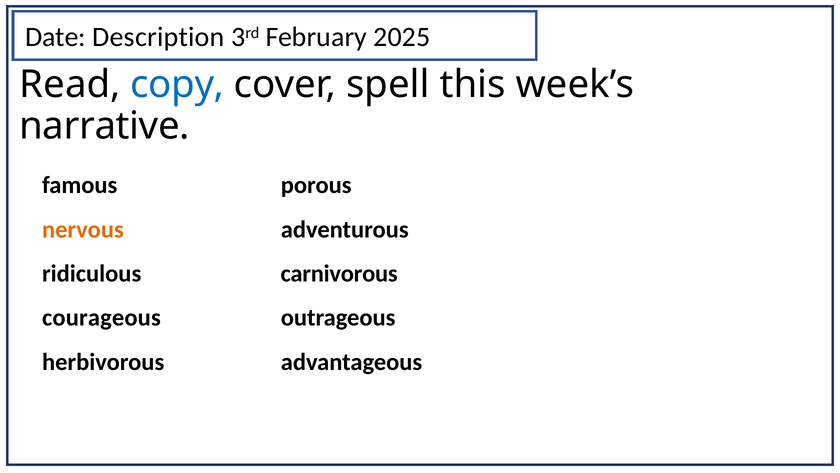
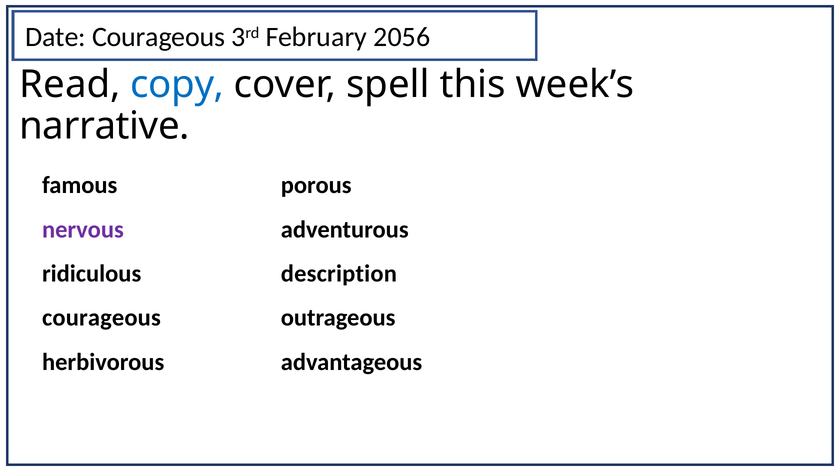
Date Description: Description -> Courageous (159, 37)
2025: 2025 -> 2056 (402, 37)
nervous colour: orange -> purple (83, 229)
carnivorous: carnivorous -> description (339, 273)
